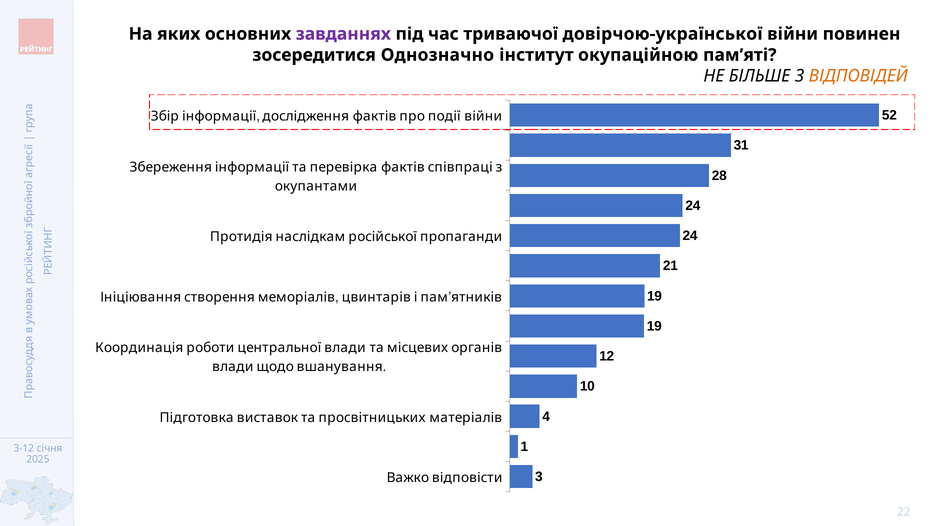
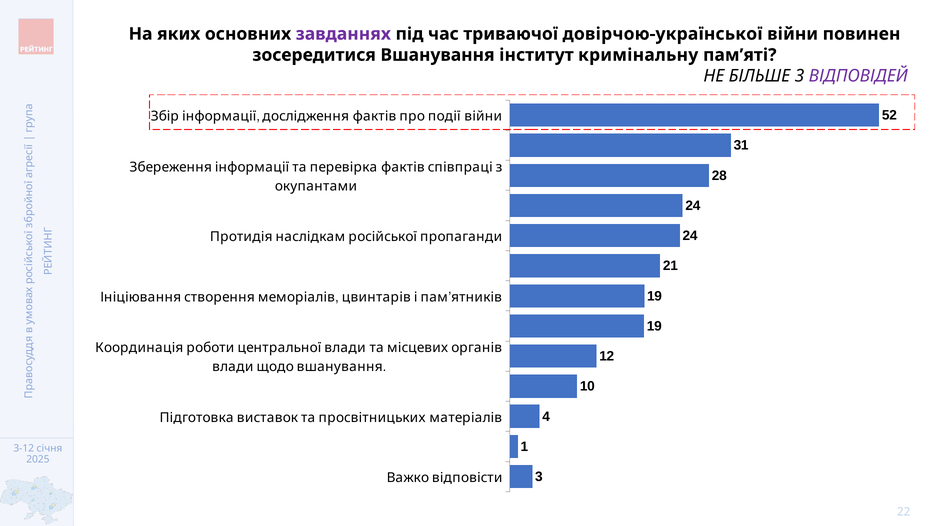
Однозначно: Однозначно -> Вшанування (438, 55)
окупаційною: окупаційною -> кримінальну (638, 55)
ВІДПОВІДЕЙ colour: orange -> purple (858, 76)
